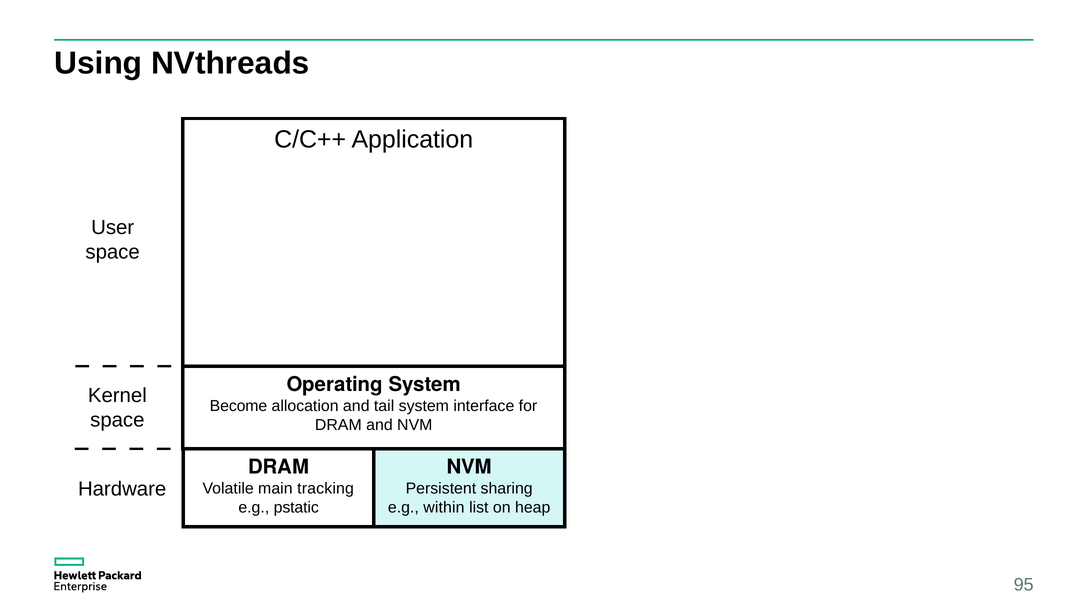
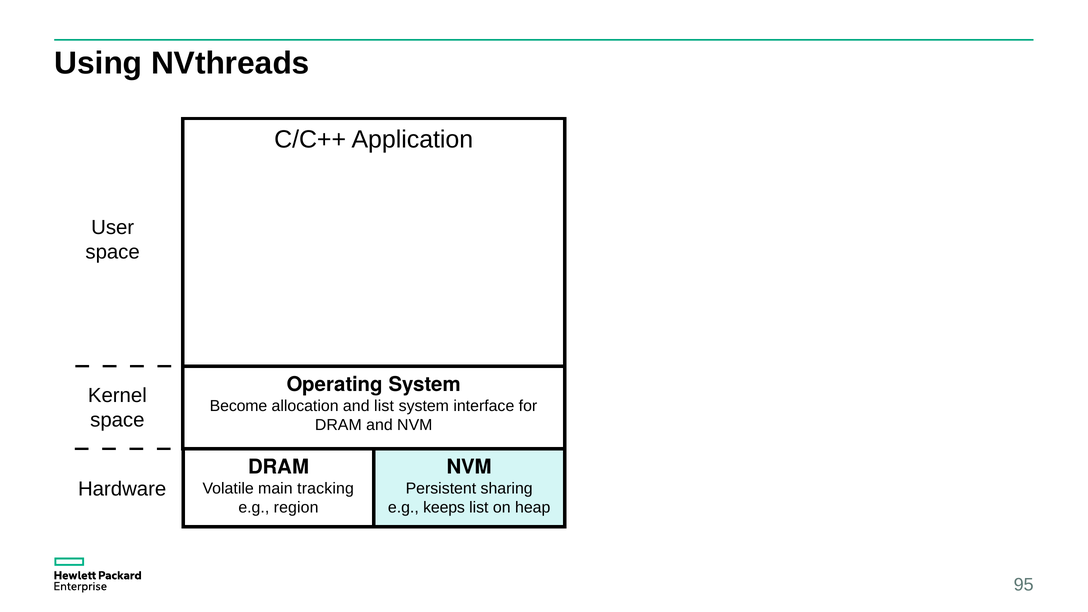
and tail: tail -> list (384, 406)
pstatic: pstatic -> region (296, 507)
within: within -> keeps (444, 507)
